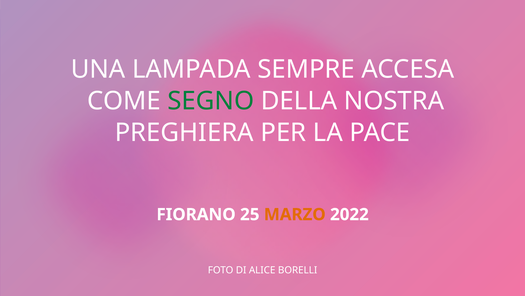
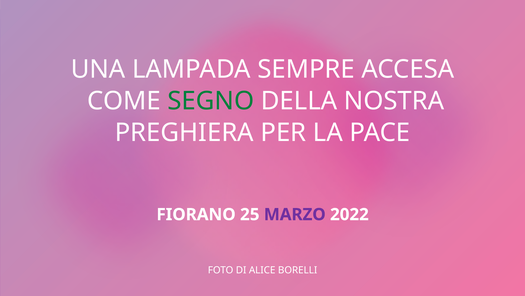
MARZO colour: orange -> purple (295, 214)
